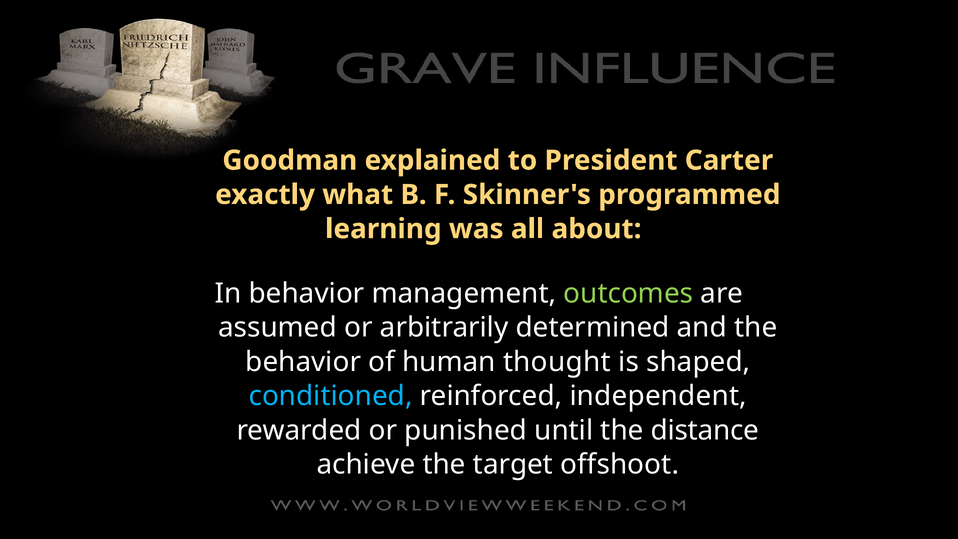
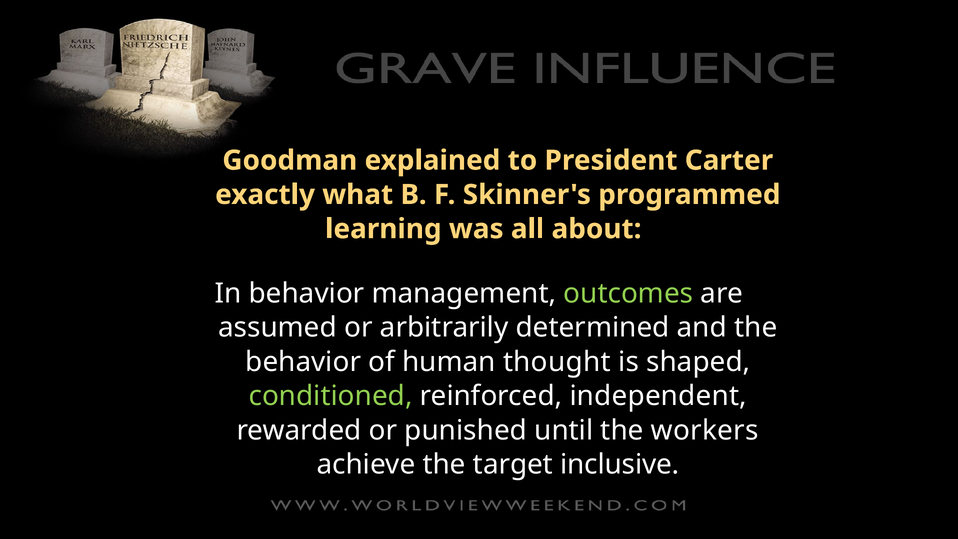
conditioned colour: light blue -> light green (331, 396)
distance: distance -> workers (705, 430)
offshoot: offshoot -> inclusive (620, 465)
